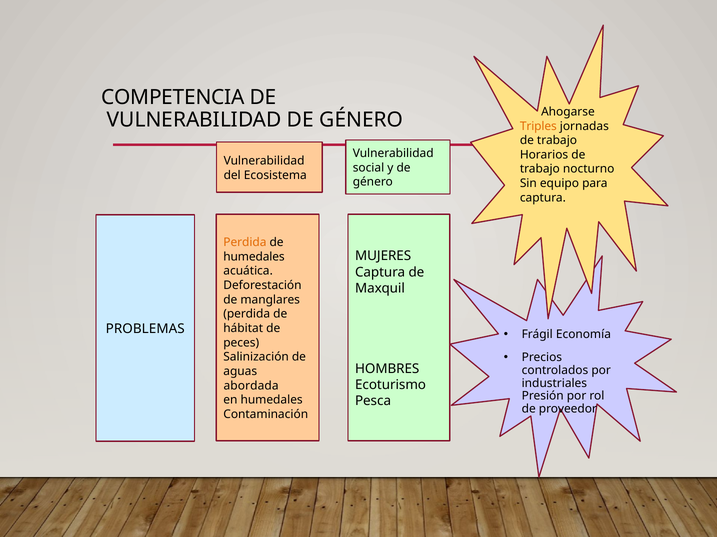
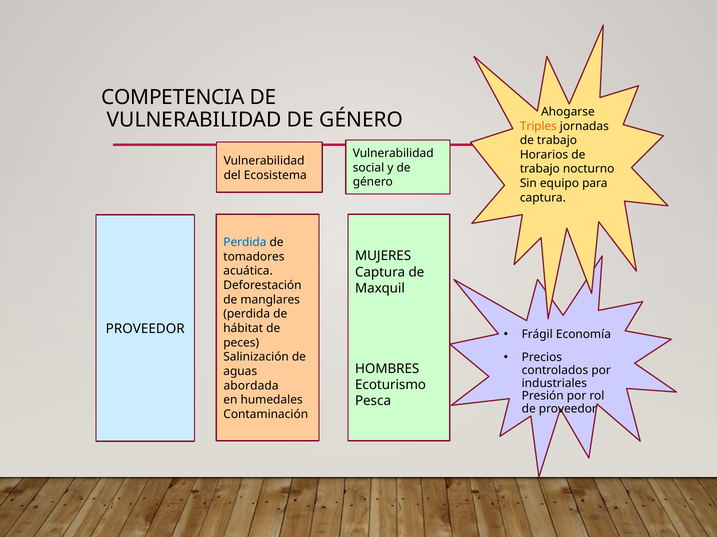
Perdida colour: orange -> blue (245, 243)
humedales: humedales -> tomadores (254, 257)
PROBLEMAS: PROBLEMAS -> PROVEEDOR (145, 329)
